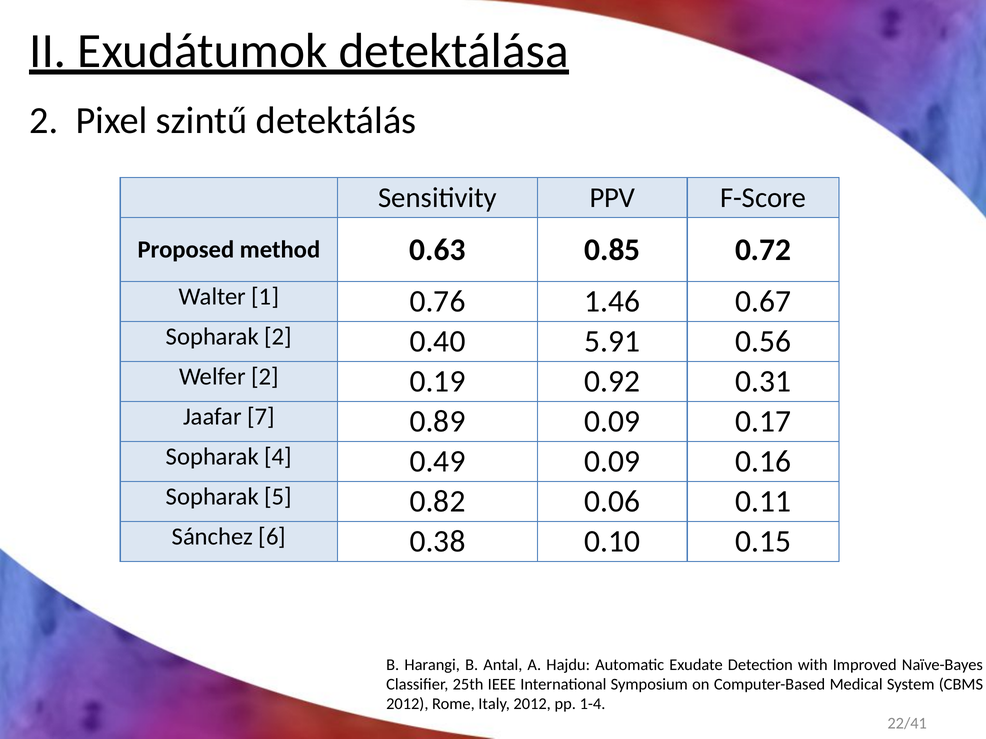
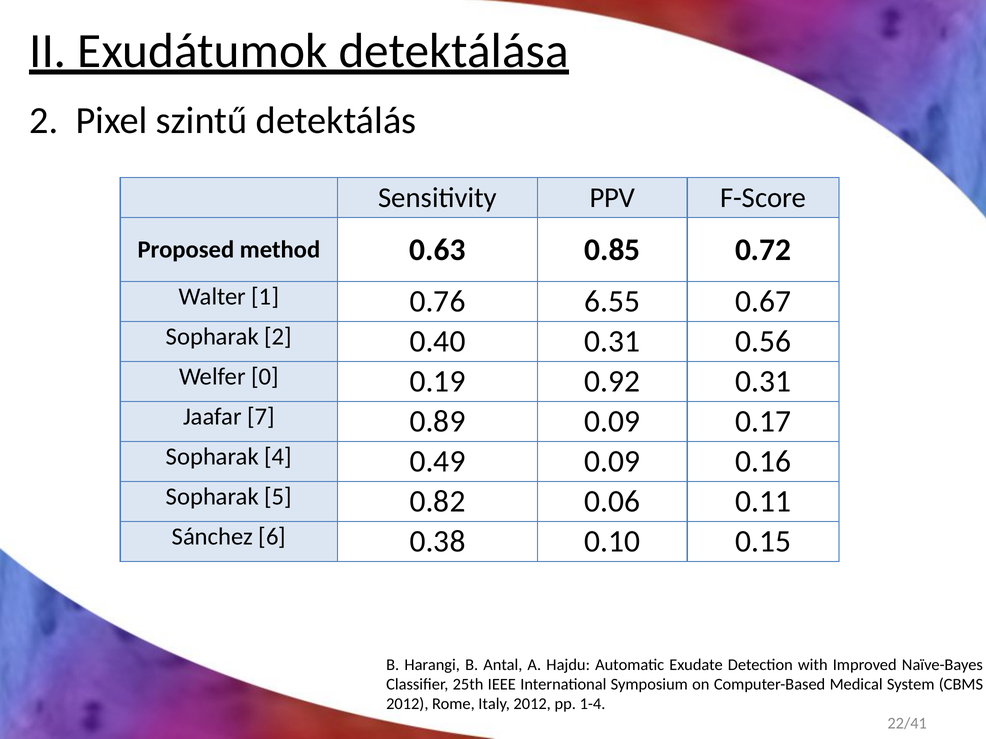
1.46: 1.46 -> 6.55 (612, 301)
0.40 5.91: 5.91 -> 0.31 (612, 341)
Welfer 2: 2 -> 0 (265, 377)
